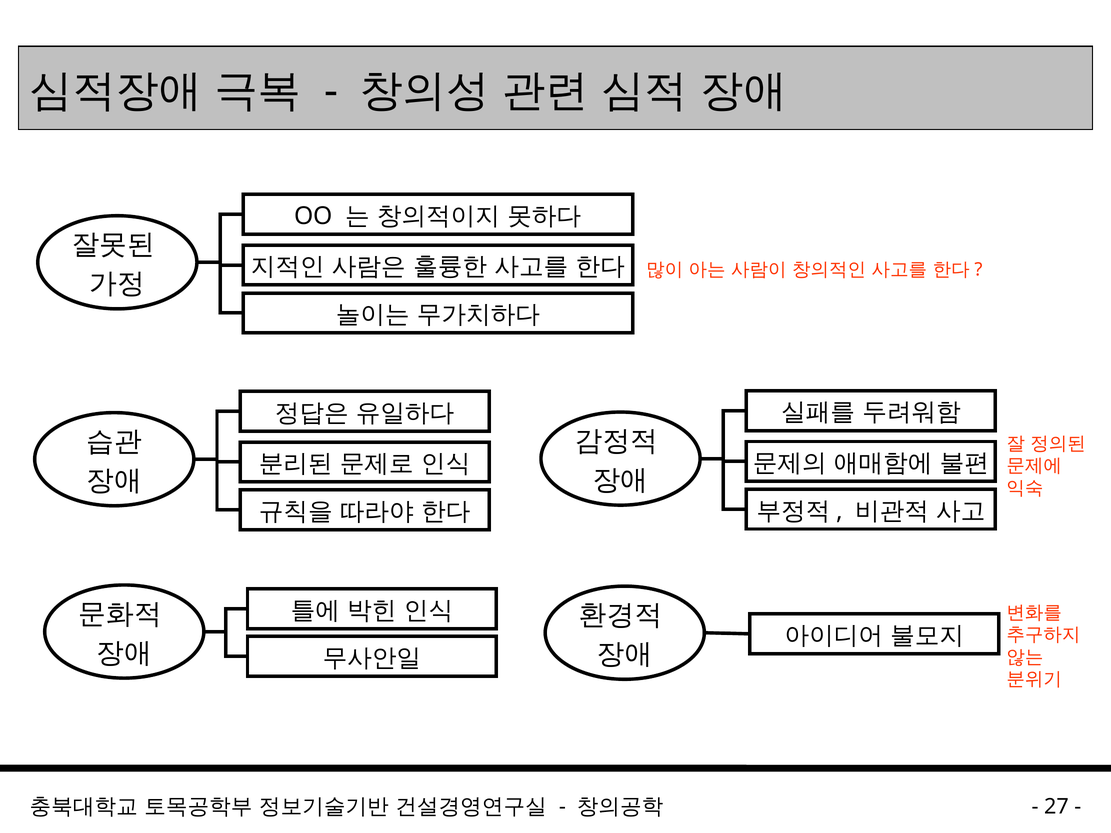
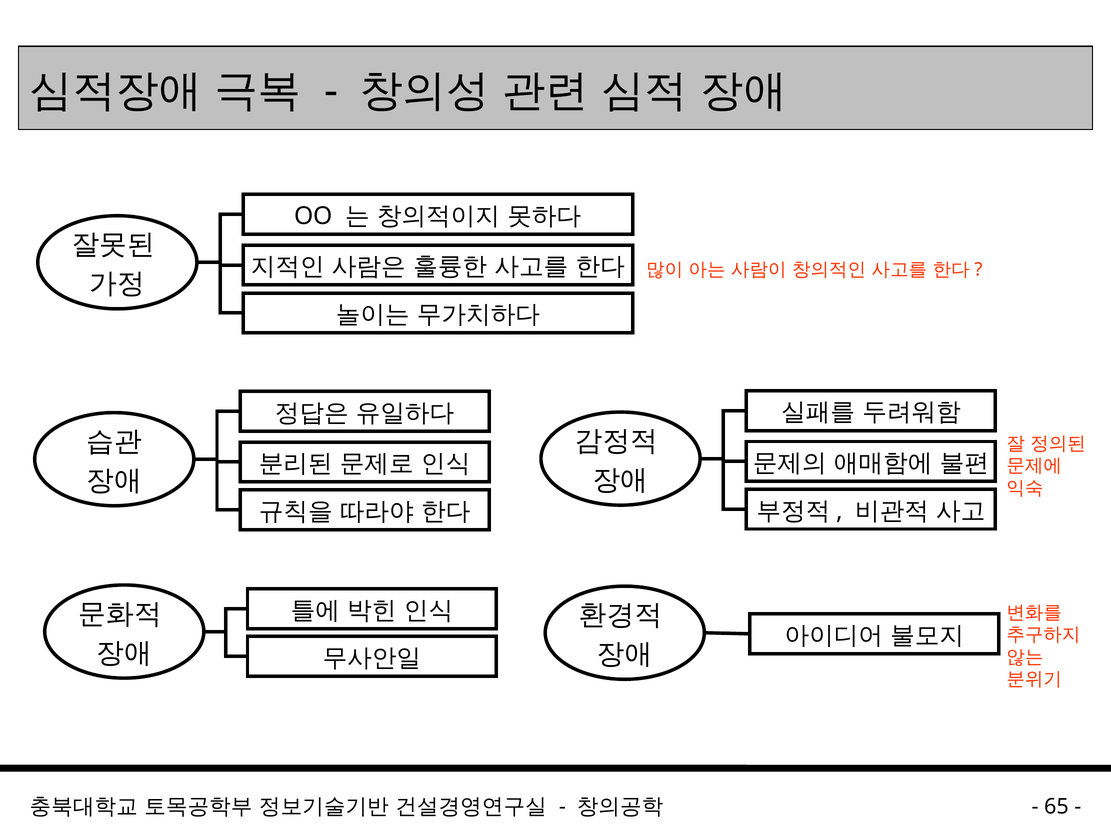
27: 27 -> 65 (1056, 807)
